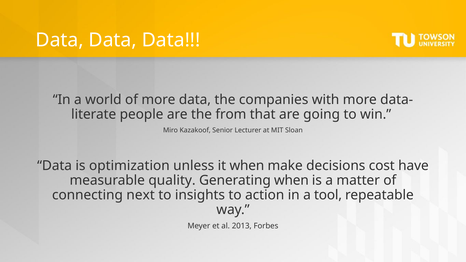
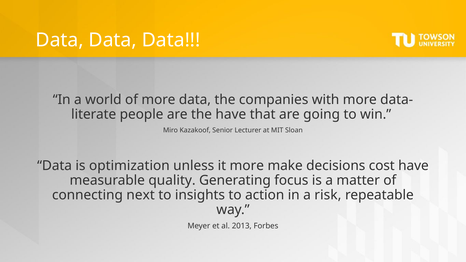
the from: from -> have (231, 115)
it when: when -> more (247, 166)
Generating when: when -> focus (291, 180)
tool: tool -> risk (328, 195)
